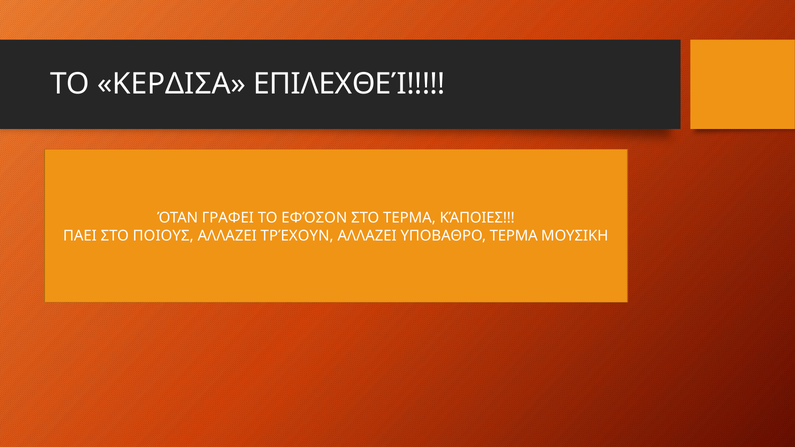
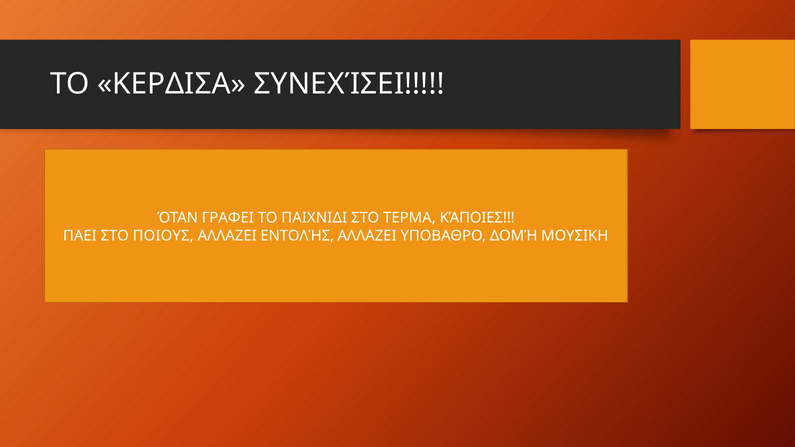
ΕΠΙΛΕΧΘΕΊ: ΕΠΙΛΕΧΘΕΊ -> ΣΥΝΕΧΊΣΕΙ (349, 84)
ΕΦΌΣΟΝ: ΕΦΌΣΟΝ -> ΠΑΙΧΝΙΔΙ (314, 218)
ΤΡΈΧΟΥΝ: ΤΡΈΧΟΥΝ -> ΕΝΤΟΛΉΣ (297, 236)
ΥΠΟΒΑΘΡΟ ΤΕΡΜΑ: ΤΕΡΜΑ -> ΔΟΜΉ (514, 236)
